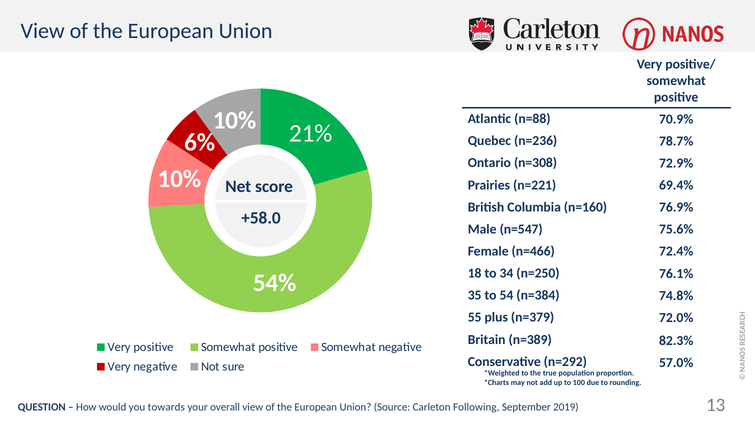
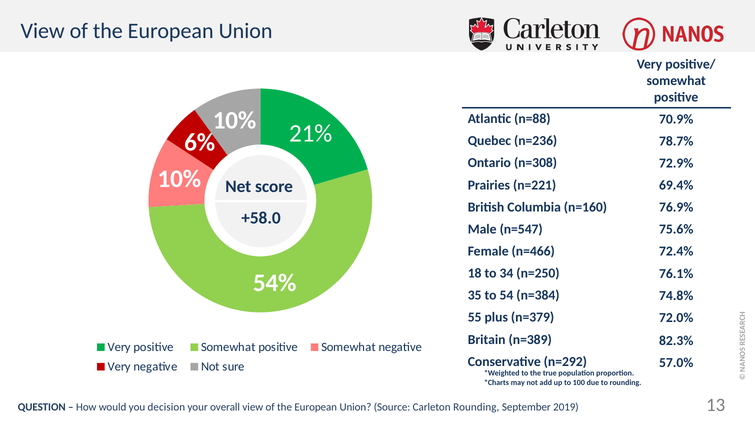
towards: towards -> decision (166, 407)
Carleton Following: Following -> Rounding (476, 407)
